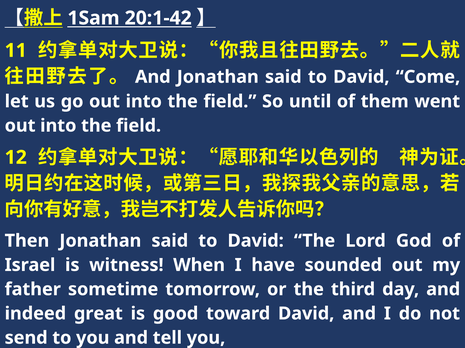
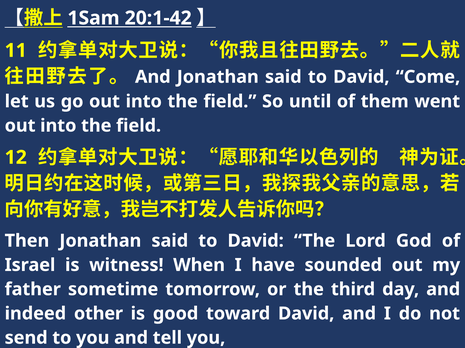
great: great -> other (98, 314)
